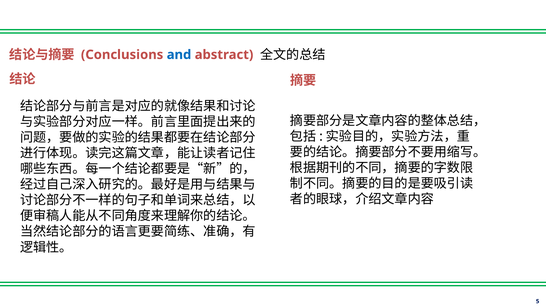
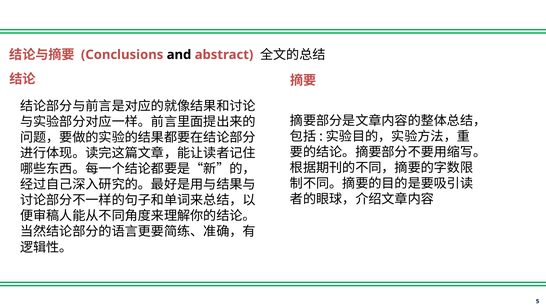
and colour: blue -> black (179, 55)
